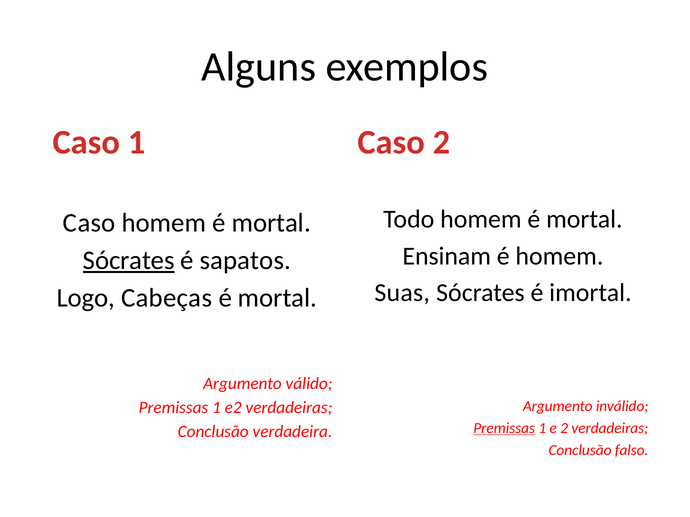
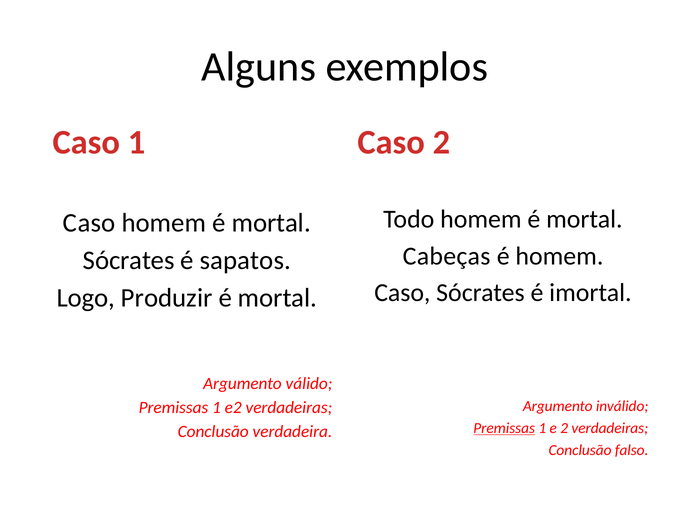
Ensinam: Ensinam -> Cabeças (447, 256)
Sócrates underline: present -> none (129, 261)
Suas: Suas -> Caso (402, 293)
Cabeças: Cabeças -> Produzir (167, 298)
